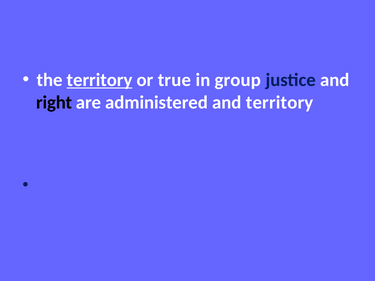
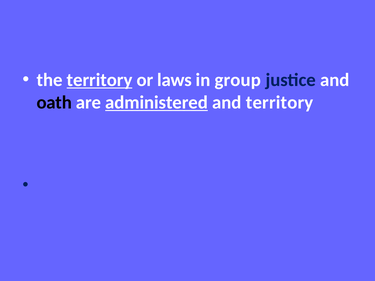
true: true -> laws (175, 80)
right: right -> oath (54, 103)
administered underline: none -> present (157, 103)
